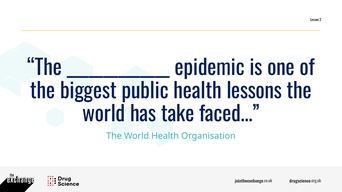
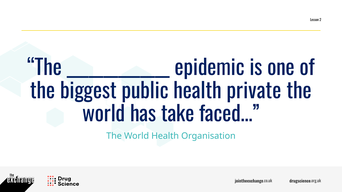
lessons: lessons -> private (254, 91)
